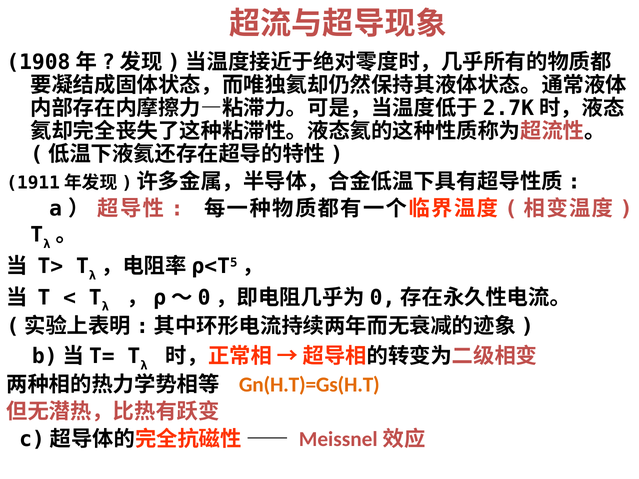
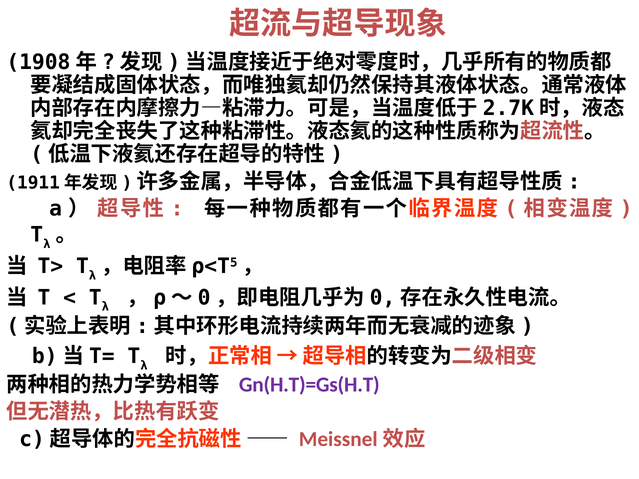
Gn(H.T)=Gs(H.T colour: orange -> purple (309, 385)
